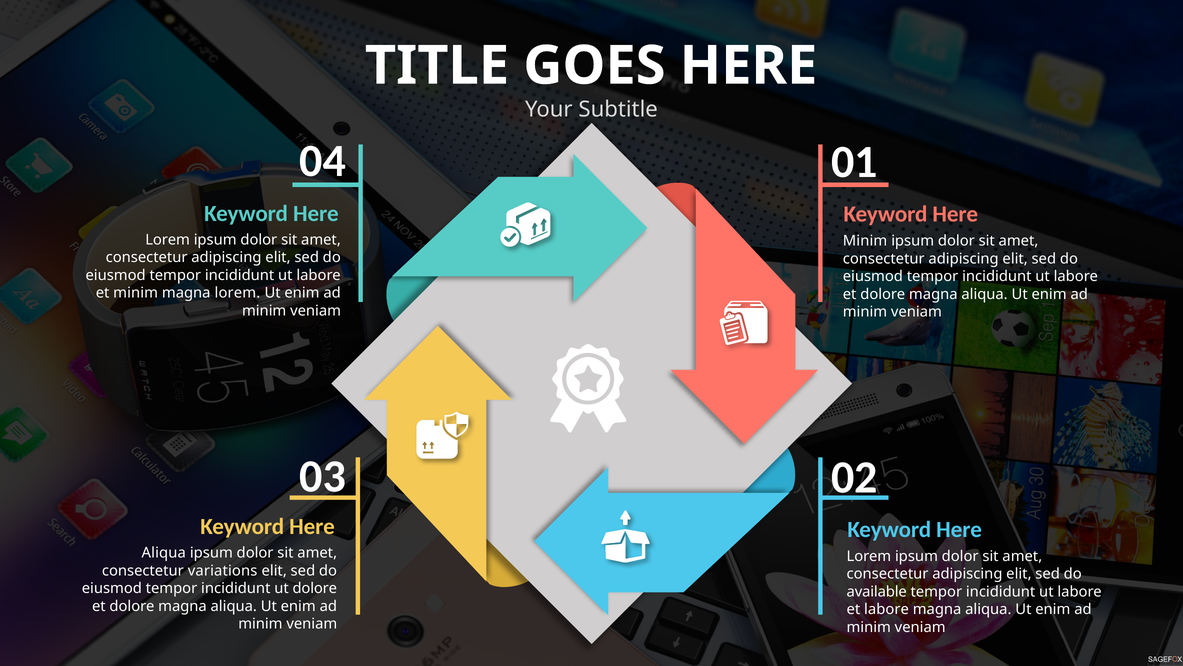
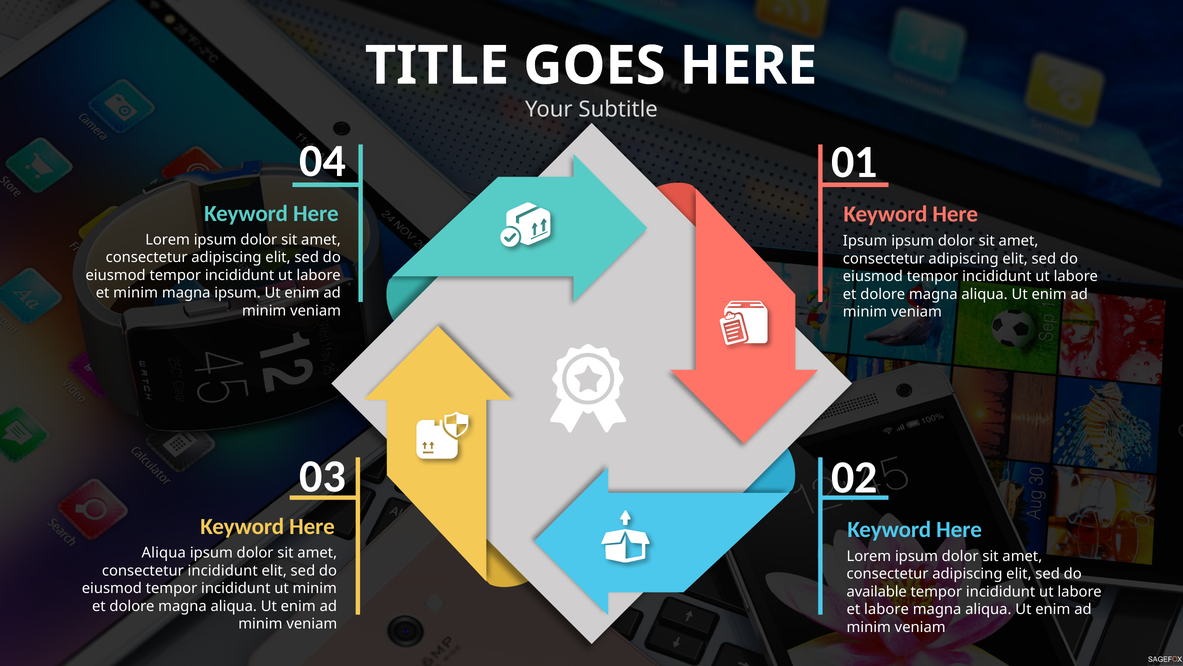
Minim: Minim -> Ipsum (865, 241)
magna lorem: lorem -> ipsum (238, 293)
consectetur variations: variations -> incididunt (223, 570)
ut dolore: dolore -> minim (315, 588)
